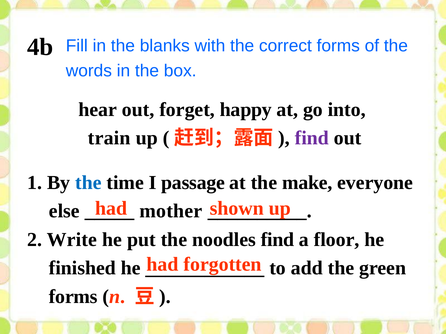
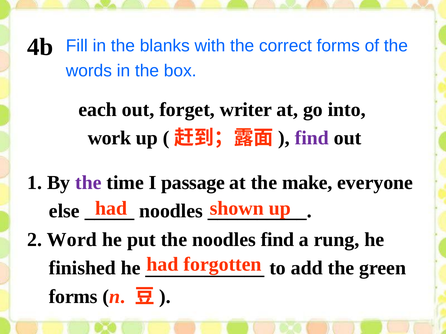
hear: hear -> each (98, 110)
happy: happy -> writer (246, 110)
train: train -> work (109, 138)
the colour: blue -> purple (88, 183)
mother: mother -> noodles (171, 211)
Write: Write -> Word (72, 240)
floor: floor -> rung (337, 240)
